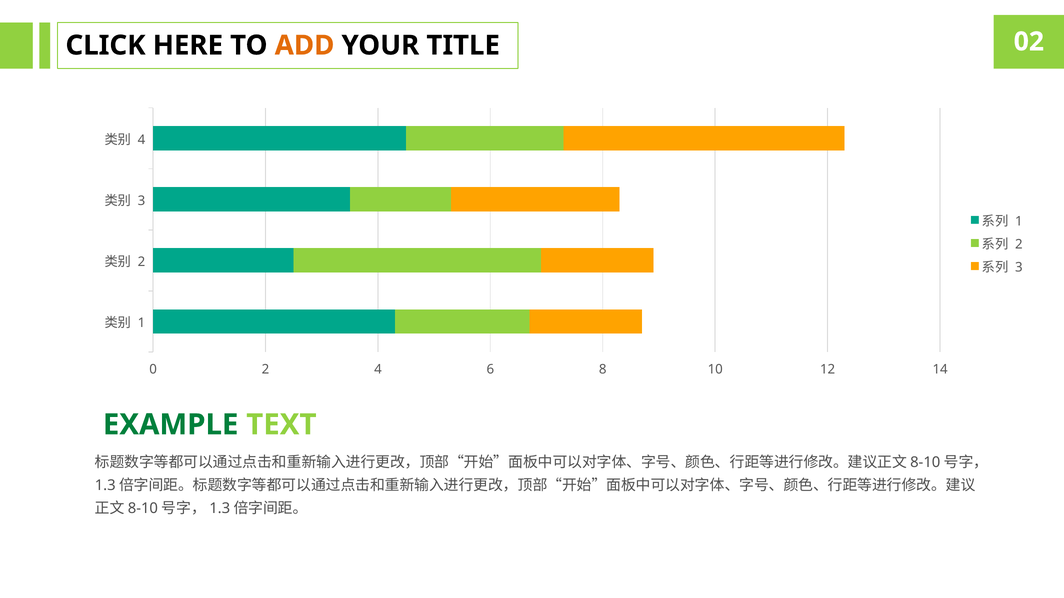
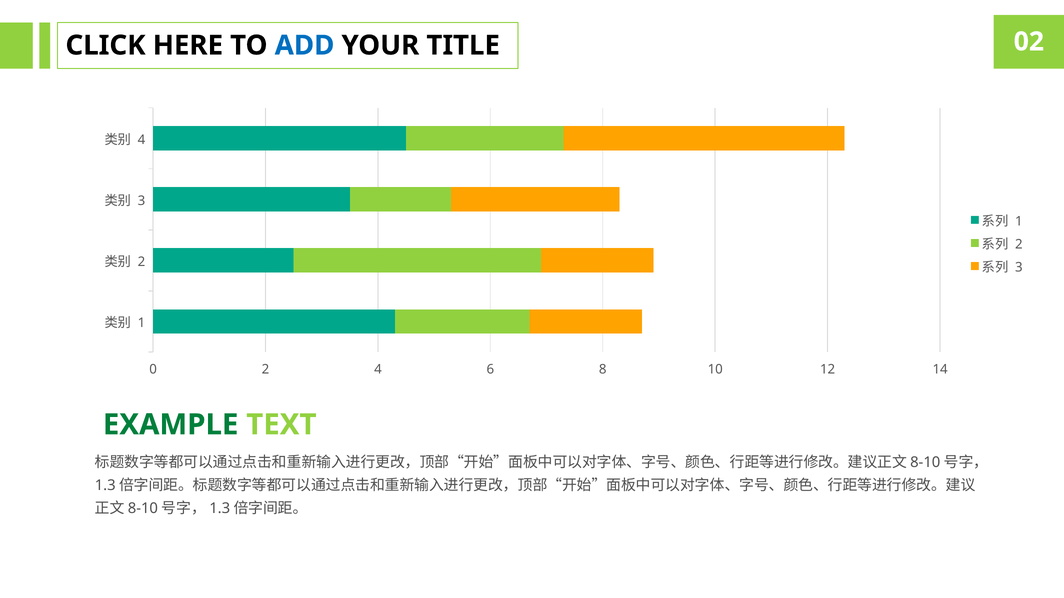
ADD colour: orange -> blue (305, 45)
